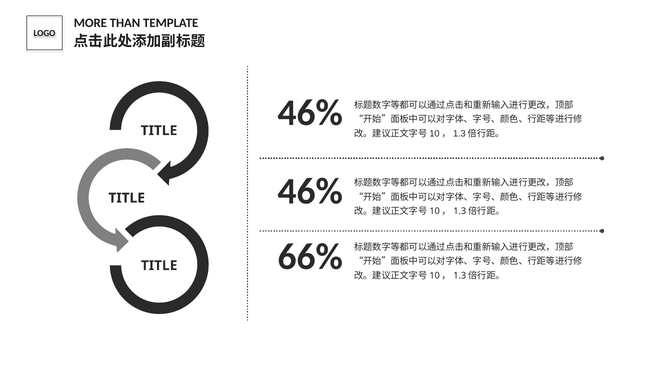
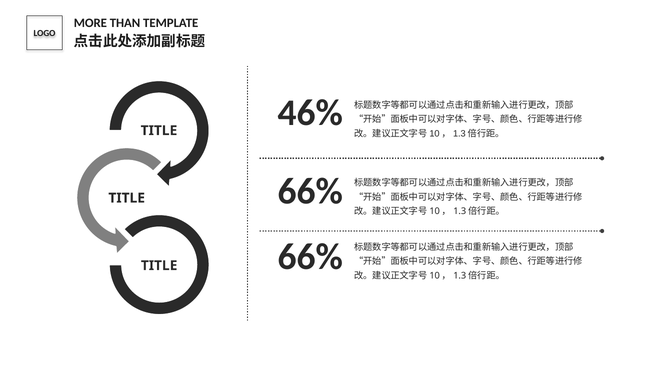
46%: 46% -> 66% (310, 191)
